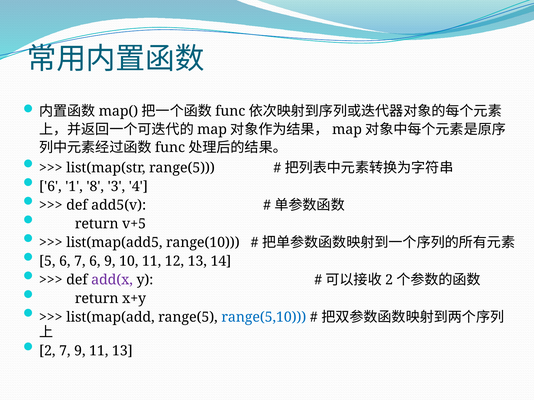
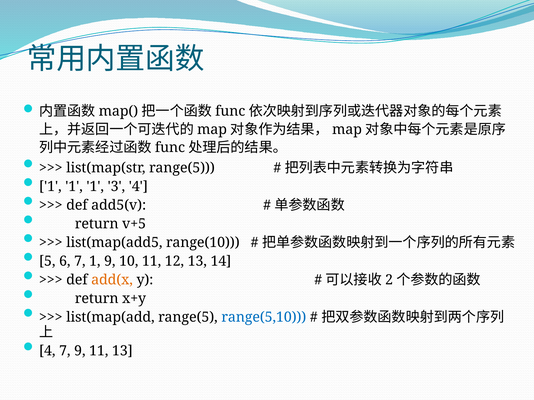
6: 6 -> 1 (50, 187)
8: 8 -> 1 (95, 187)
7 6: 6 -> 1 (95, 262)
add(x colour: purple -> orange (112, 280)
2: 2 -> 4 (47, 351)
